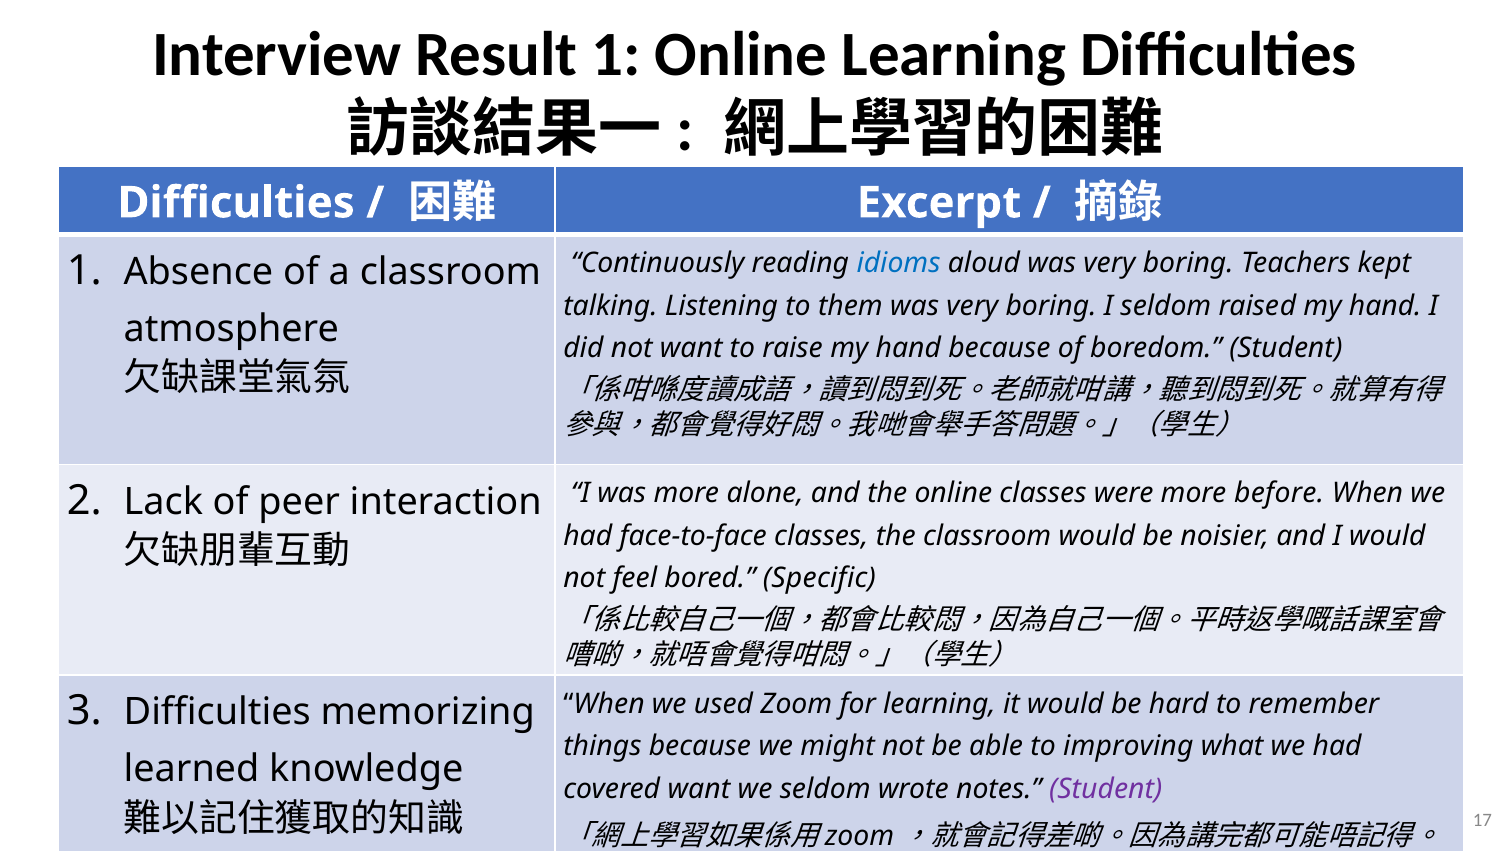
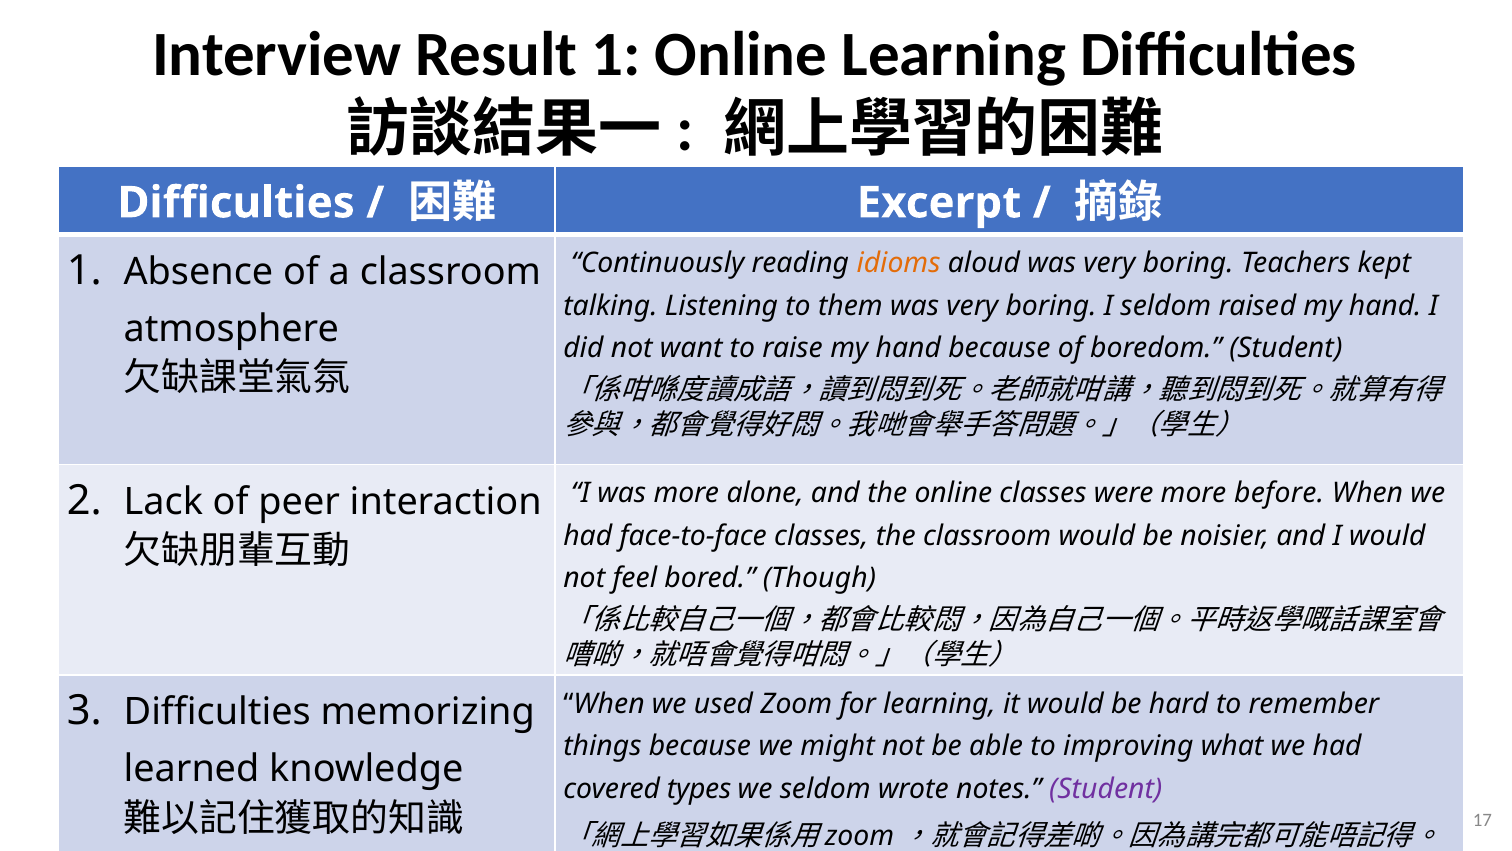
idioms colour: blue -> orange (899, 263)
Specific: Specific -> Though (819, 578)
covered want: want -> types (699, 788)
